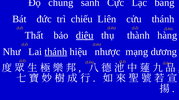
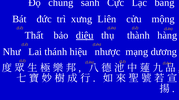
chiếu: chiếu -> xưng (82, 19)
cửu thánh: thánh -> mộng (163, 19)
thánh underline: present -> none (56, 52)
